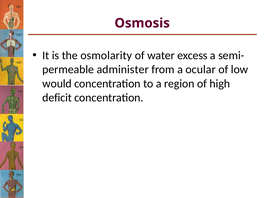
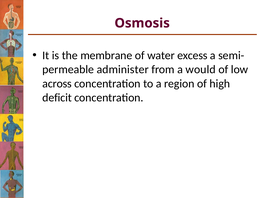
osmolarity: osmolarity -> membrane (106, 55)
ocular: ocular -> would (201, 69)
would: would -> across (57, 84)
